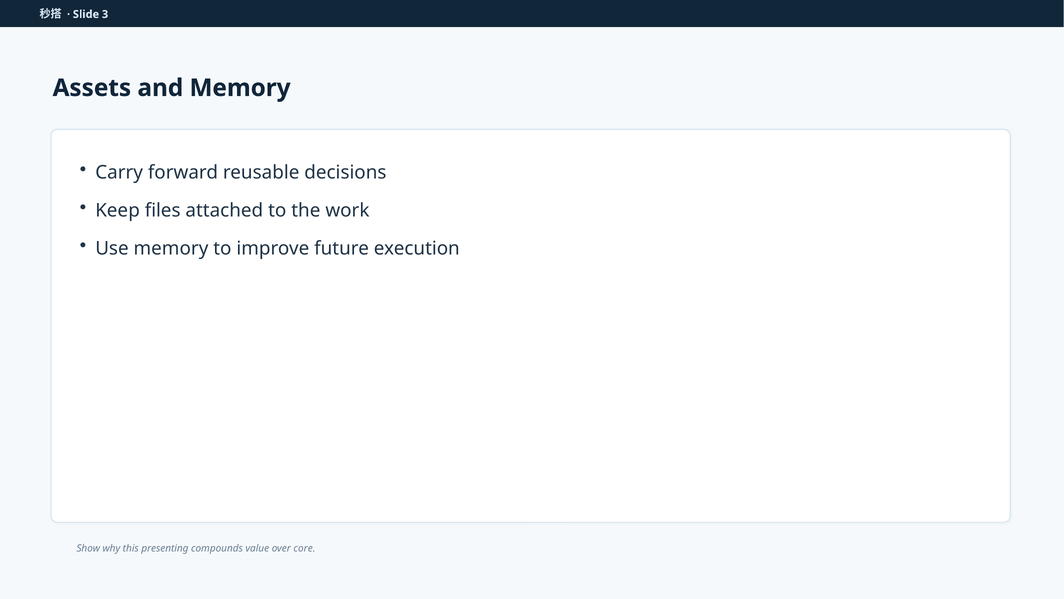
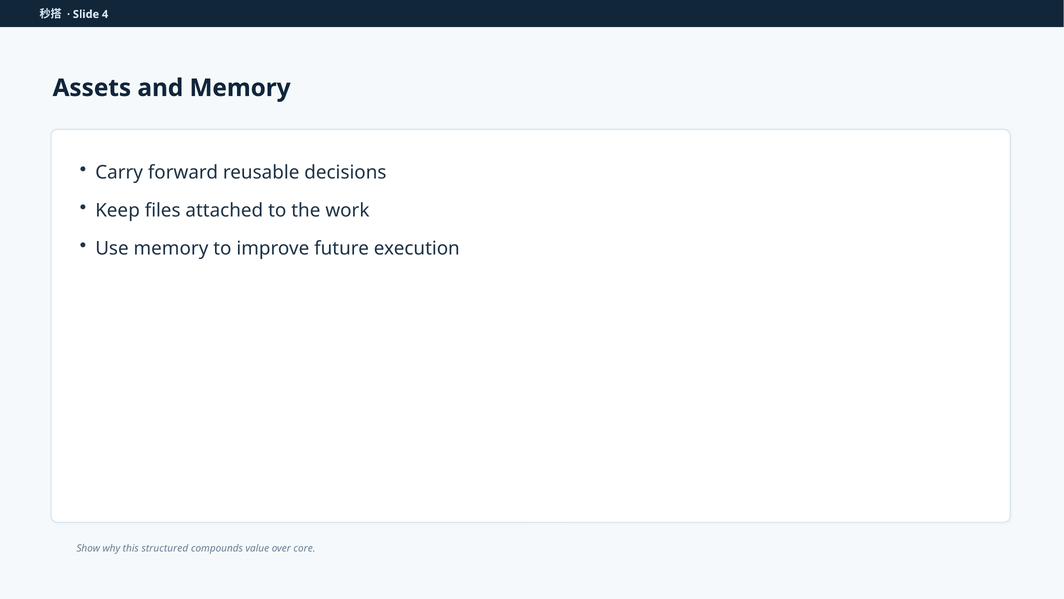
3: 3 -> 4 (105, 14)
presenting: presenting -> structured (165, 548)
